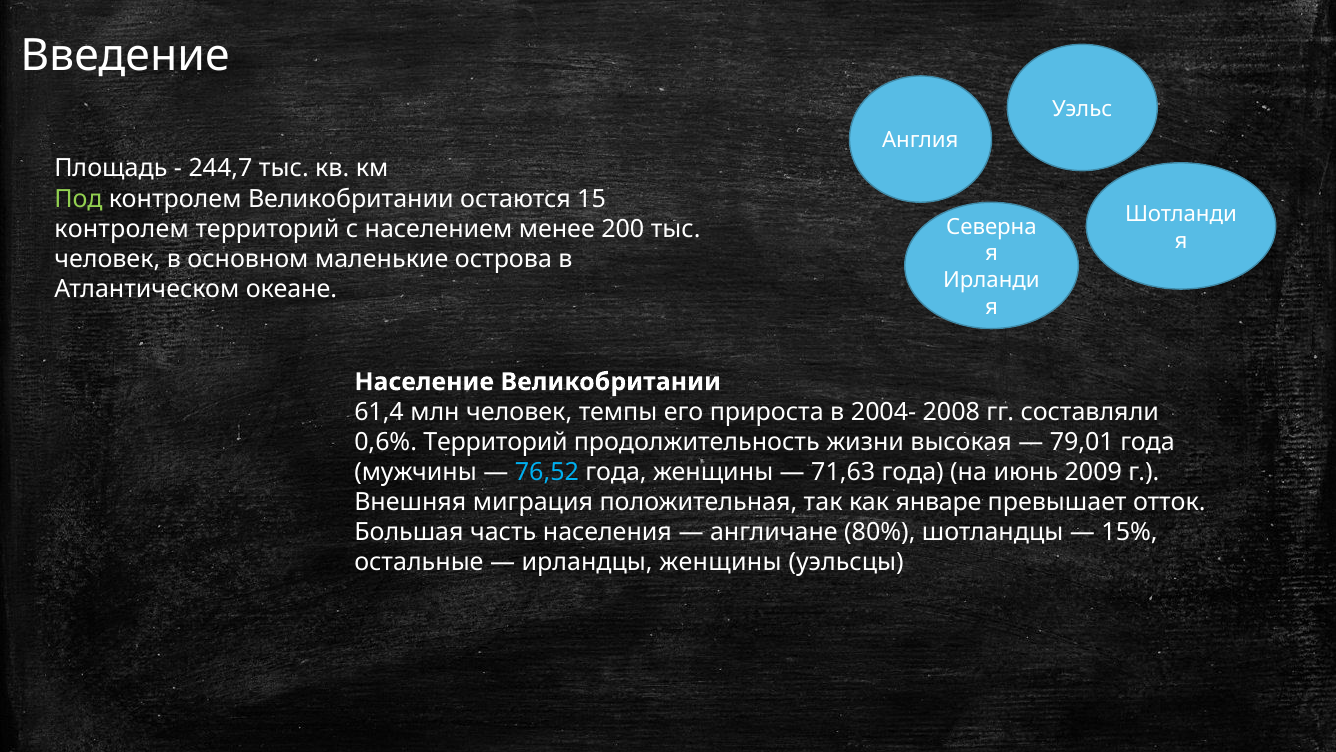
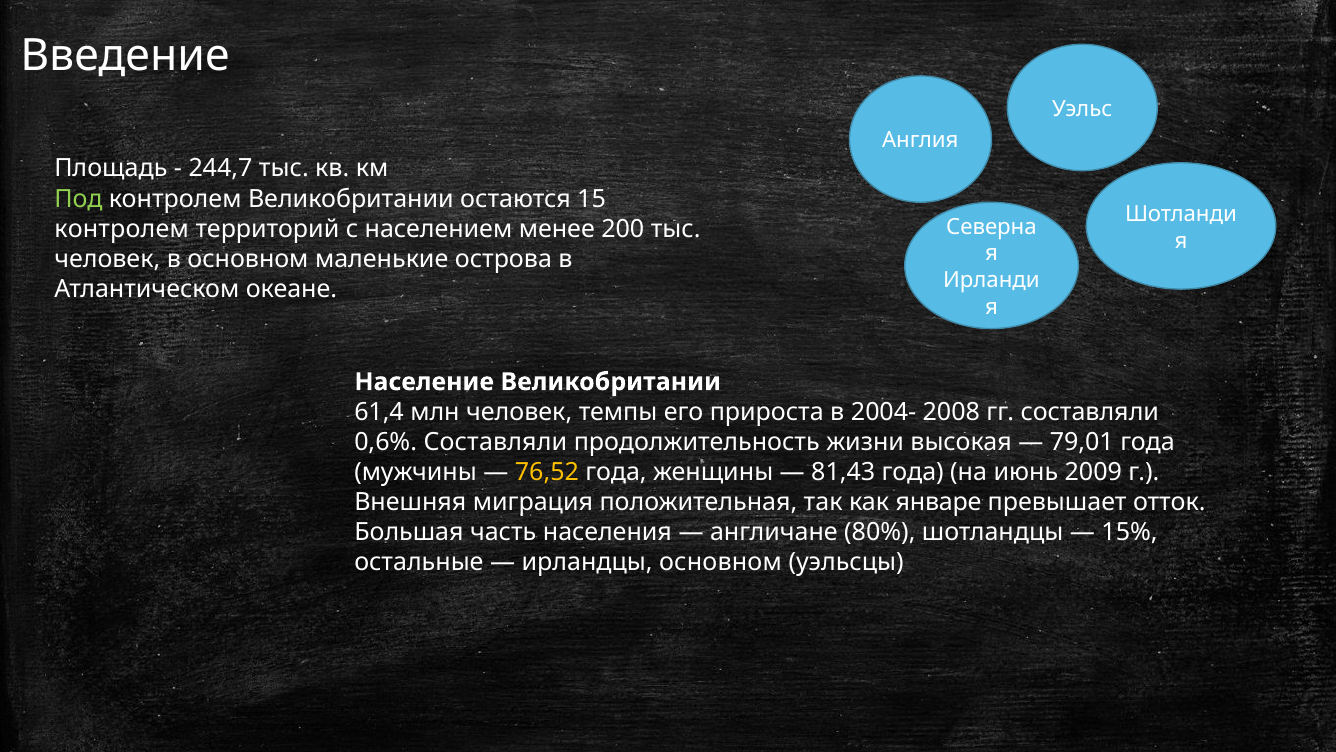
0,6% Территорий: Территорий -> Составляли (495, 442)
76,52 colour: light blue -> yellow (547, 472)
71,63: 71,63 -> 81,43 (843, 472)
ирландцы женщины: женщины -> основном (720, 562)
